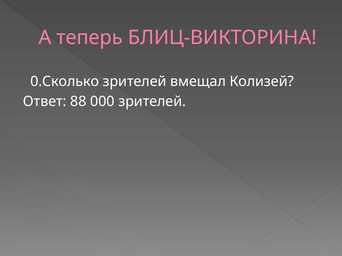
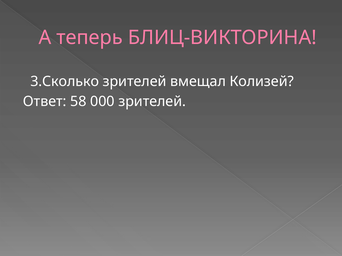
0.Сколько: 0.Сколько -> 3.Сколько (65, 82)
88: 88 -> 58 (78, 102)
